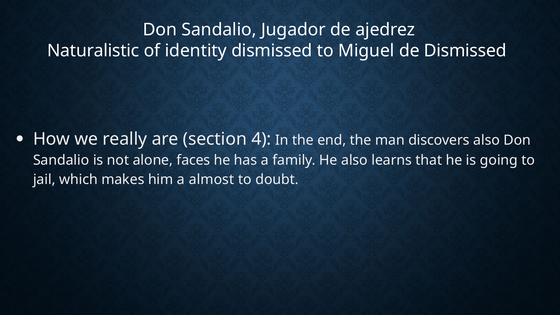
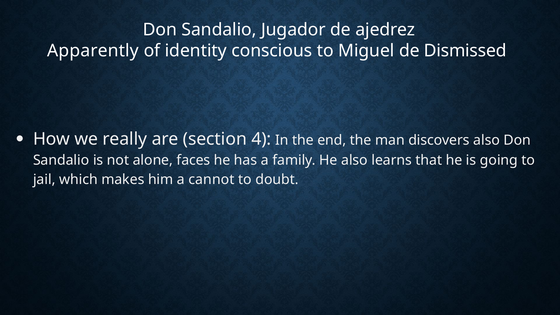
Naturalistic: Naturalistic -> Apparently (93, 51)
identity dismissed: dismissed -> conscious (272, 51)
almost: almost -> cannot (211, 180)
